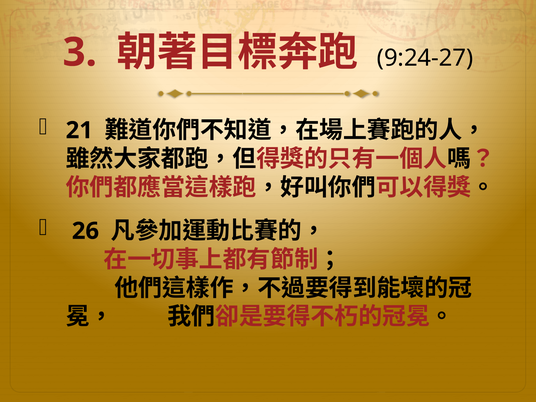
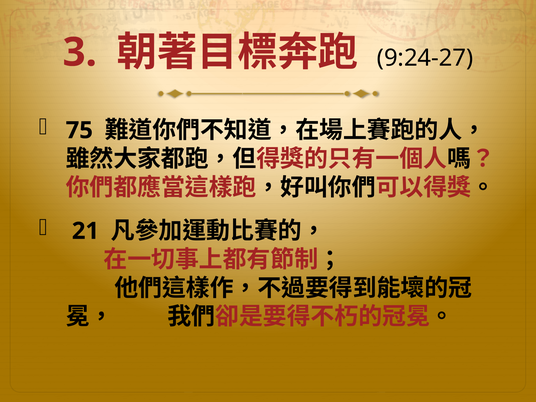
21: 21 -> 75 (79, 130)
26: 26 -> 21 (85, 231)
